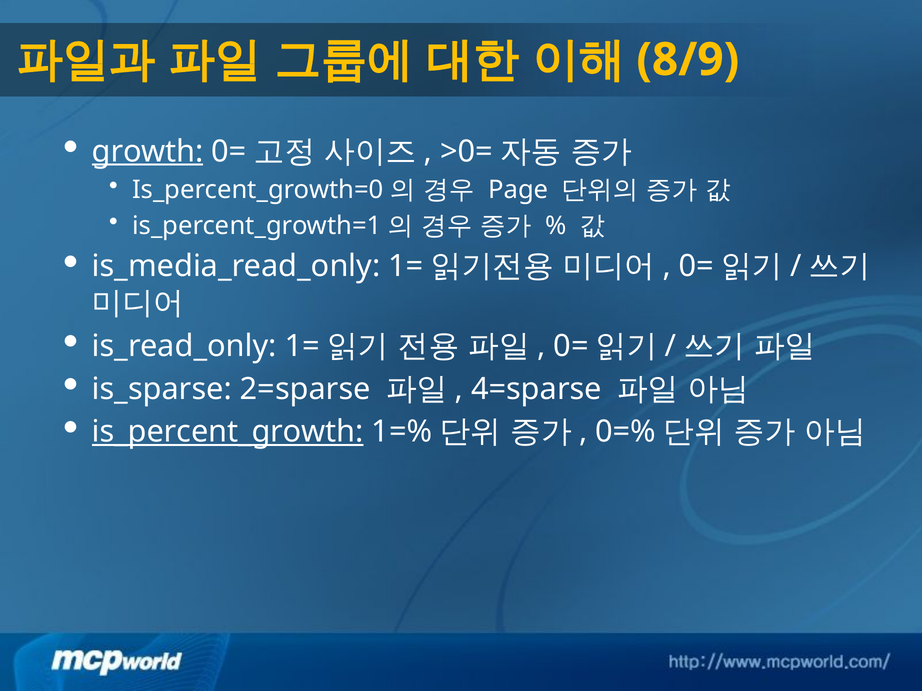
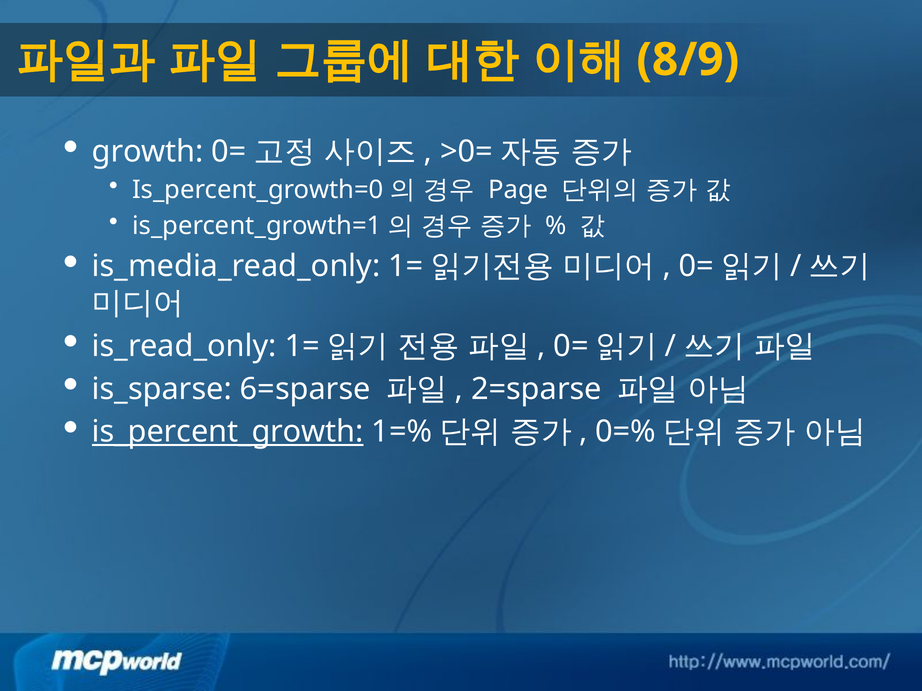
growth underline: present -> none (148, 151)
2=sparse: 2=sparse -> 6=sparse (305, 389)
4=sparse: 4=sparse -> 2=sparse (536, 389)
